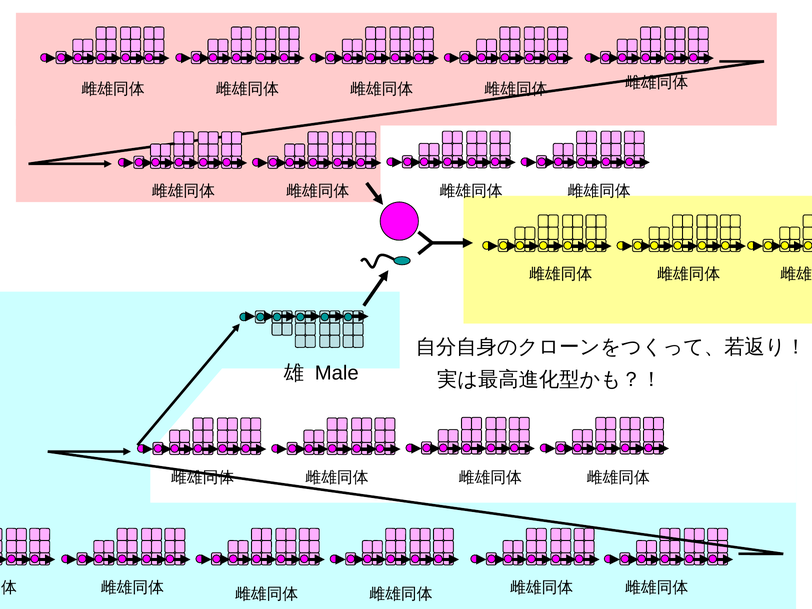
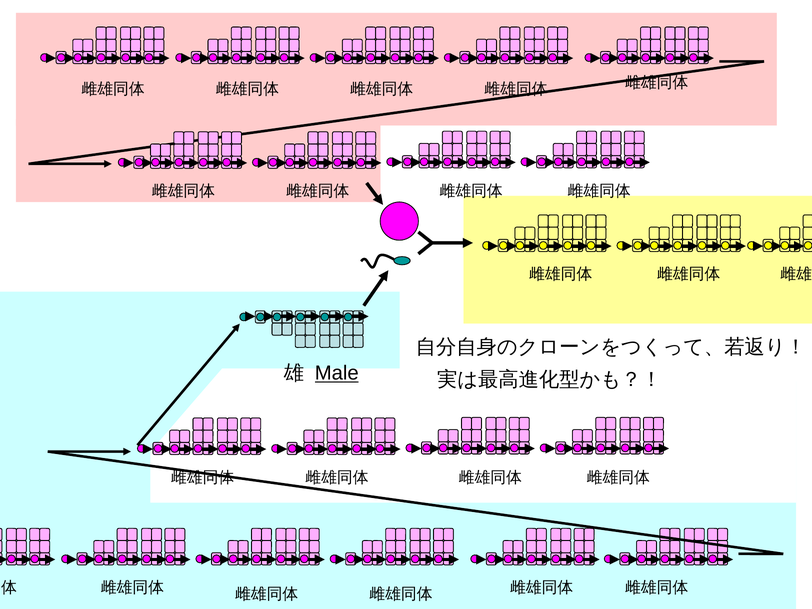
Male underline: none -> present (337, 373)
